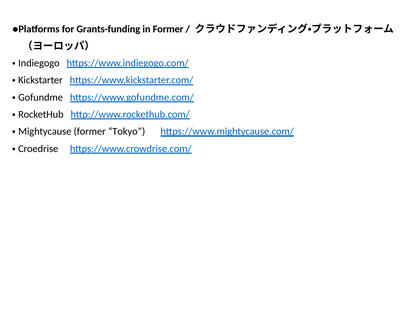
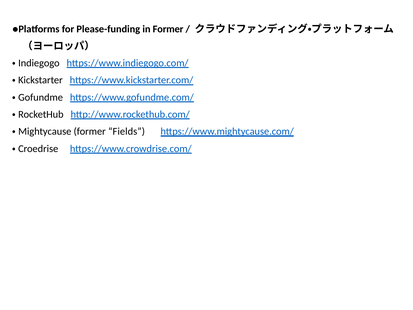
Grants-funding: Grants-funding -> Please-funding (108, 29)
Tokyo: Tokyo -> Fields (127, 131)
